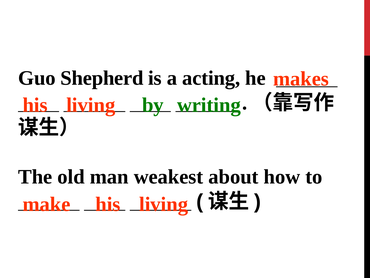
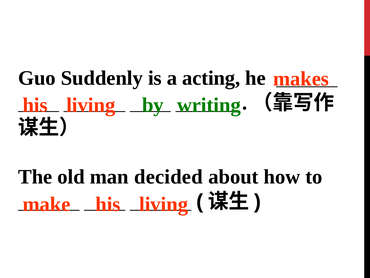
Shepherd: Shepherd -> Suddenly (102, 78)
weakest: weakest -> decided (168, 177)
